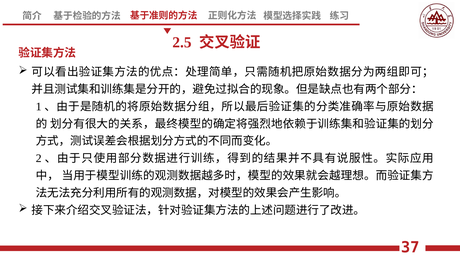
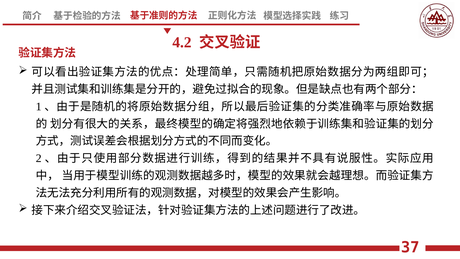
2.5: 2.5 -> 4.2 (182, 42)
